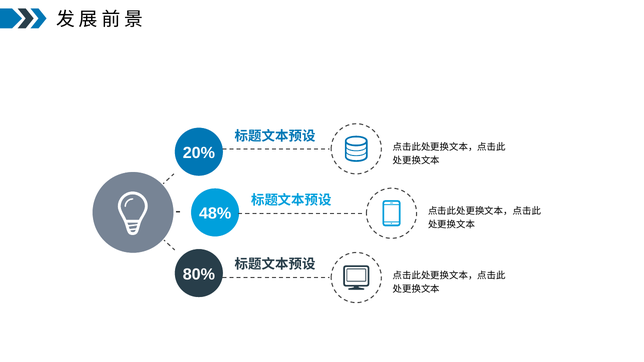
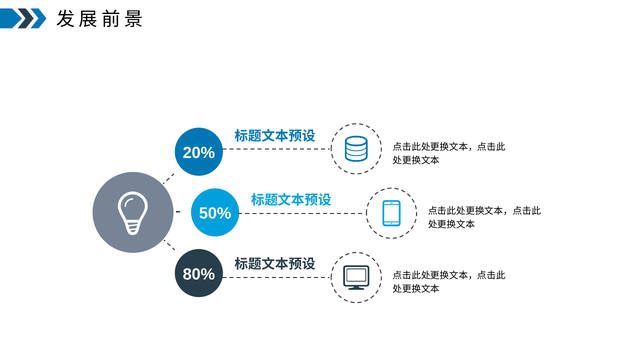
48%: 48% -> 50% (215, 214)
